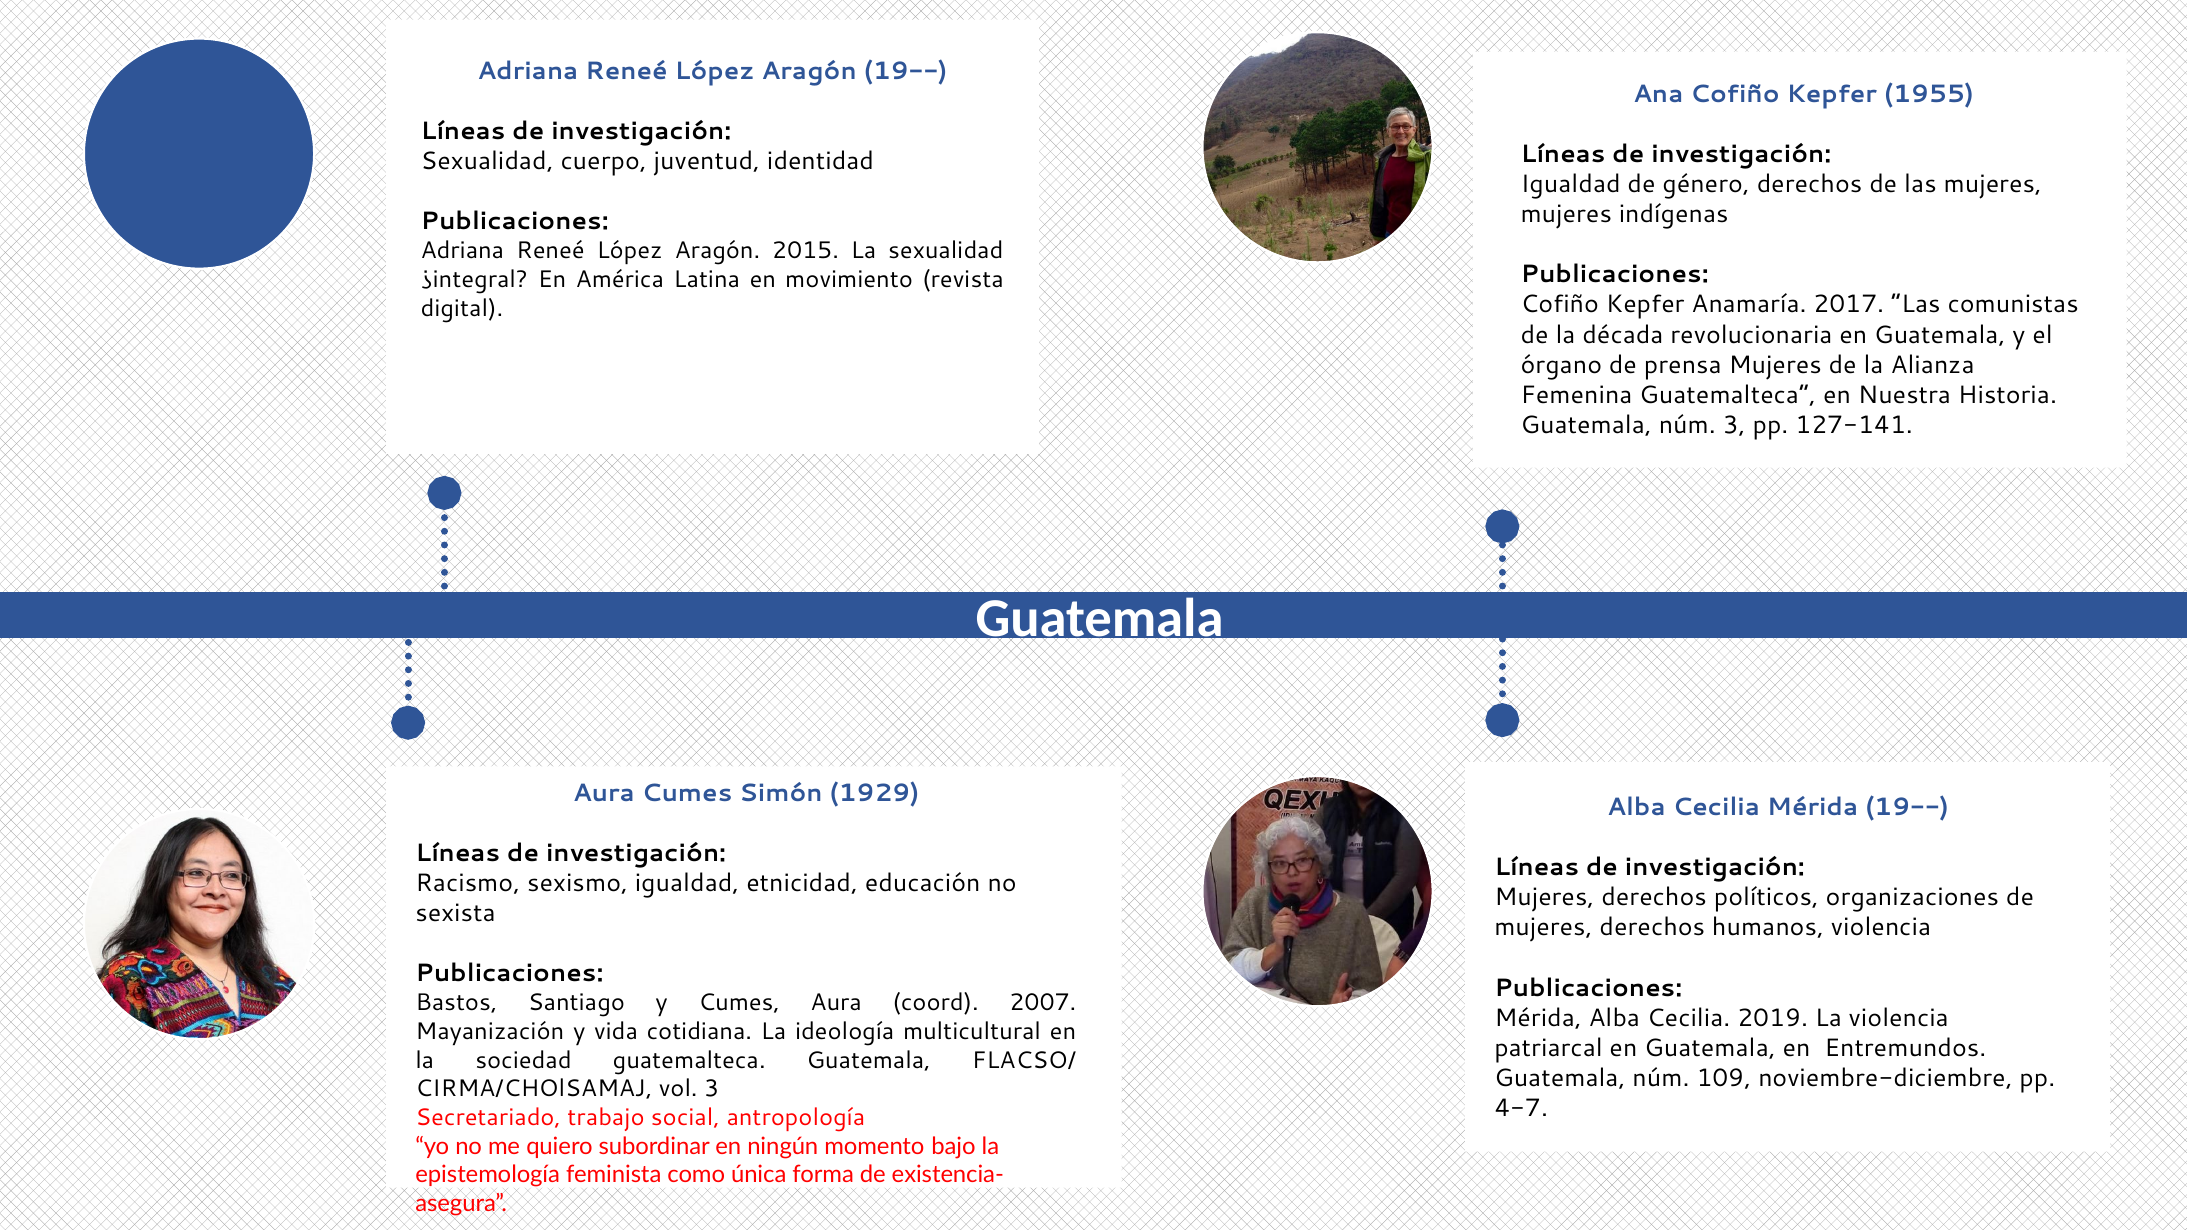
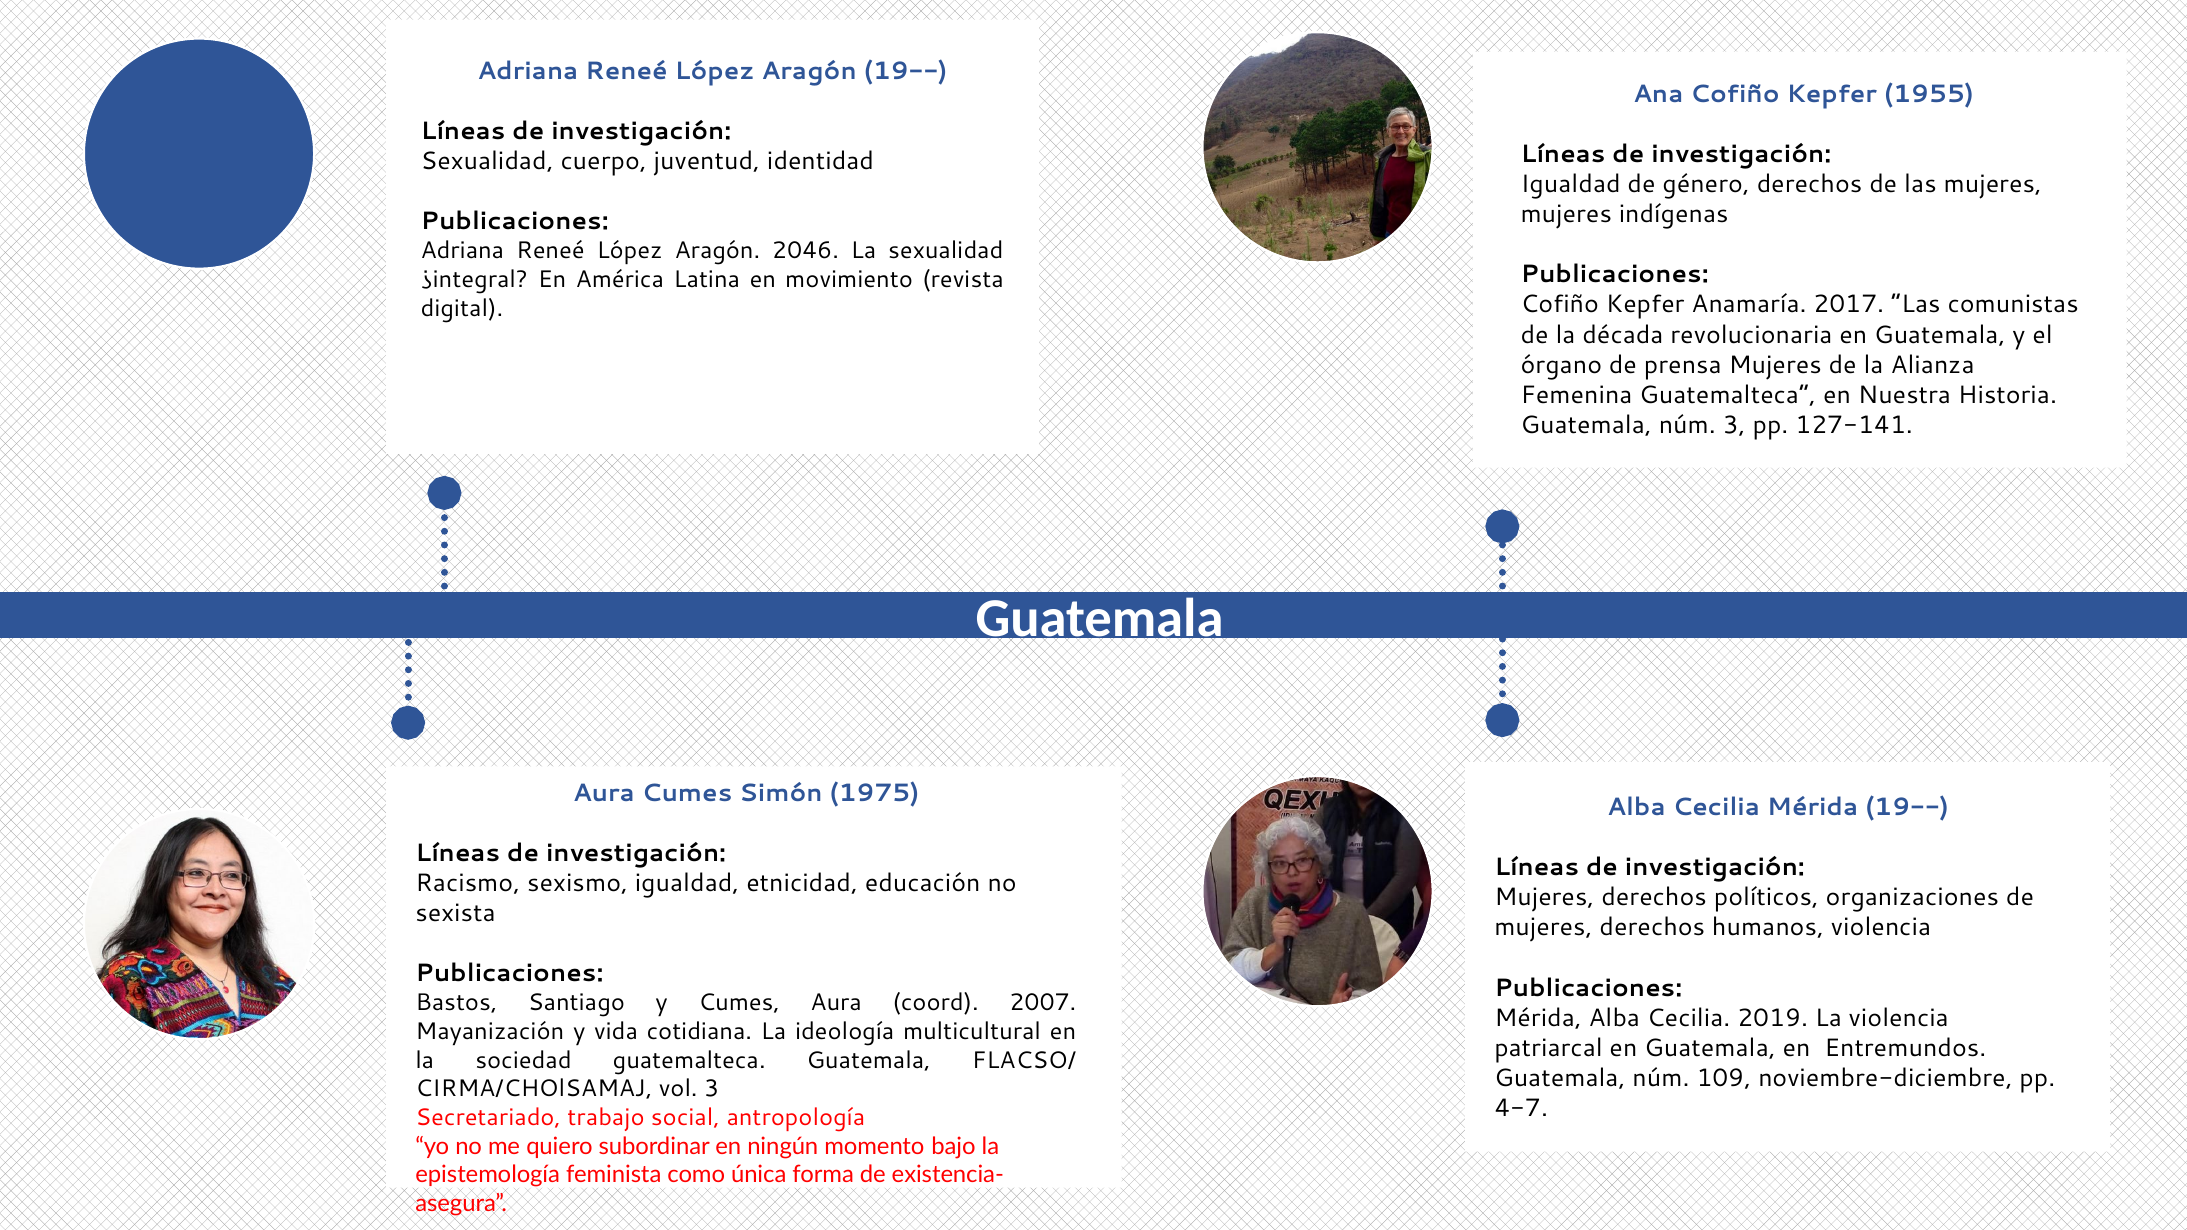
2015: 2015 -> 2046 (805, 251)
1929: 1929 -> 1975 (874, 793)
